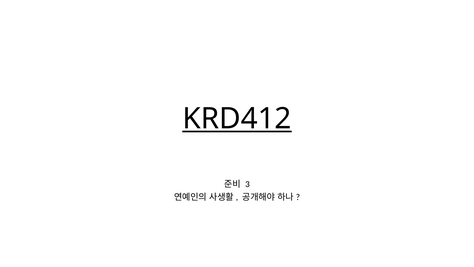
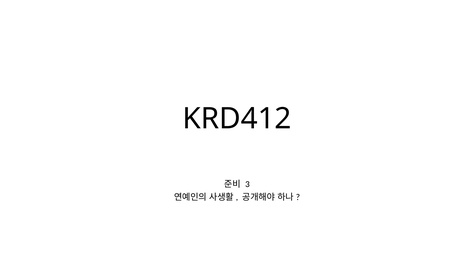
KRD412 underline: present -> none (237, 118)
